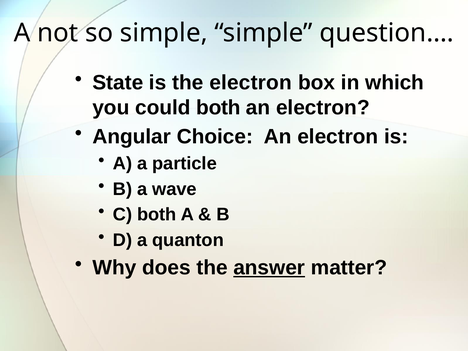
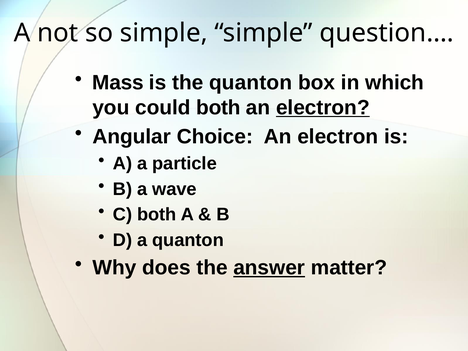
State: State -> Mass (118, 83)
the electron: electron -> quanton (251, 83)
electron underline: none -> present (323, 108)
